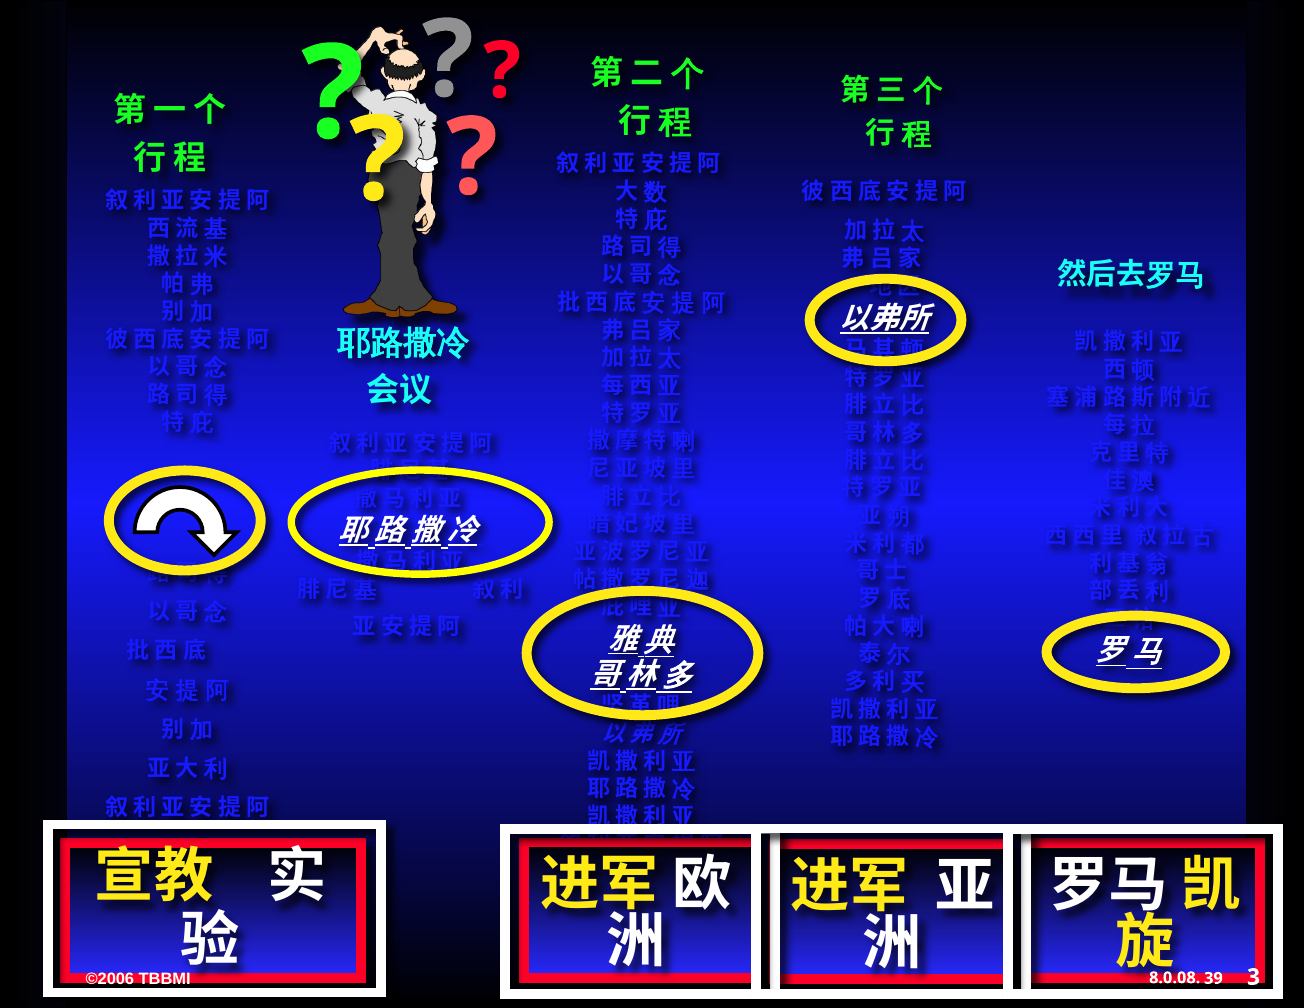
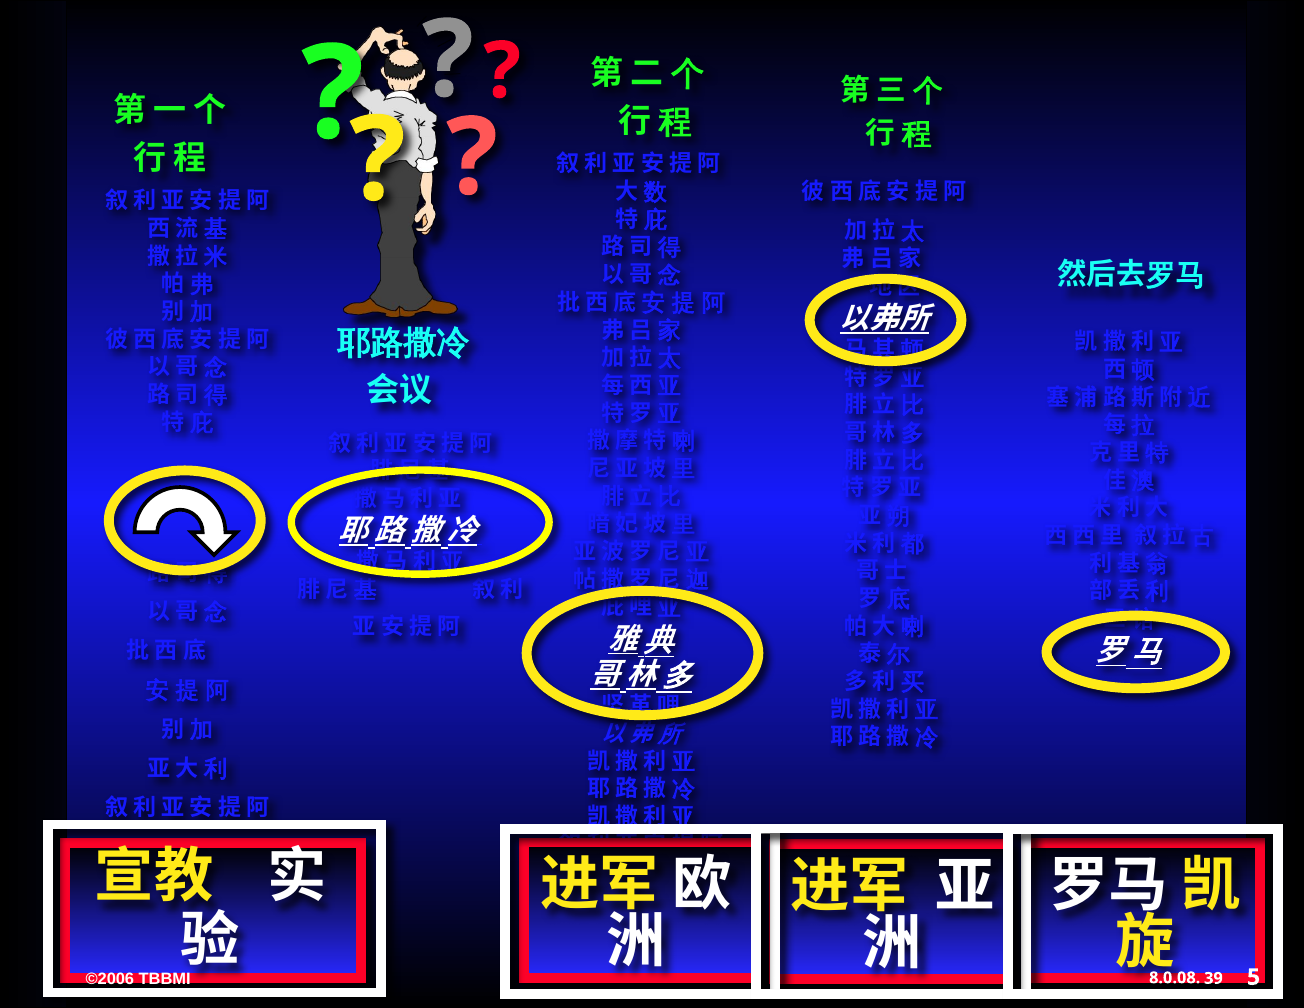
3: 3 -> 5 (1254, 977)
